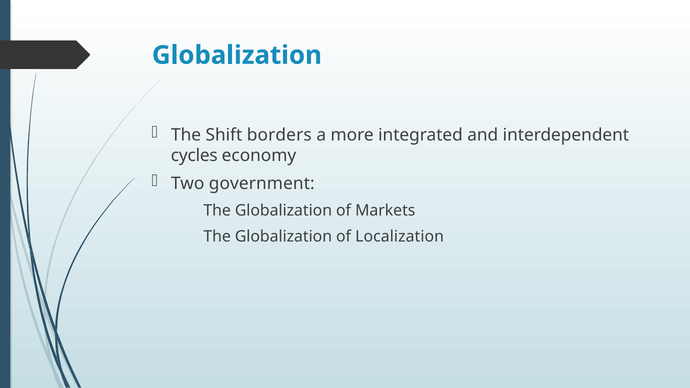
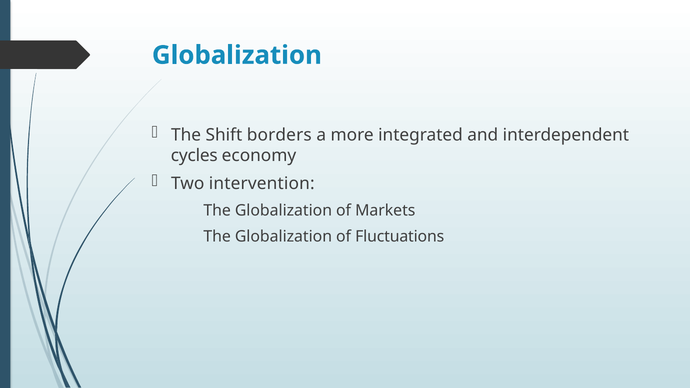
government: government -> intervention (262, 183)
Localization: Localization -> Fluctuations (400, 237)
